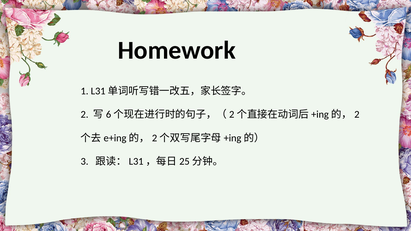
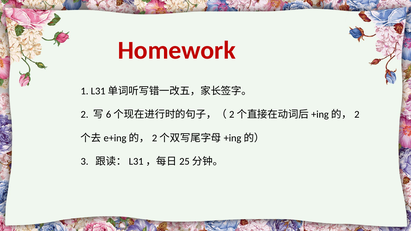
Homework colour: black -> red (177, 50)
